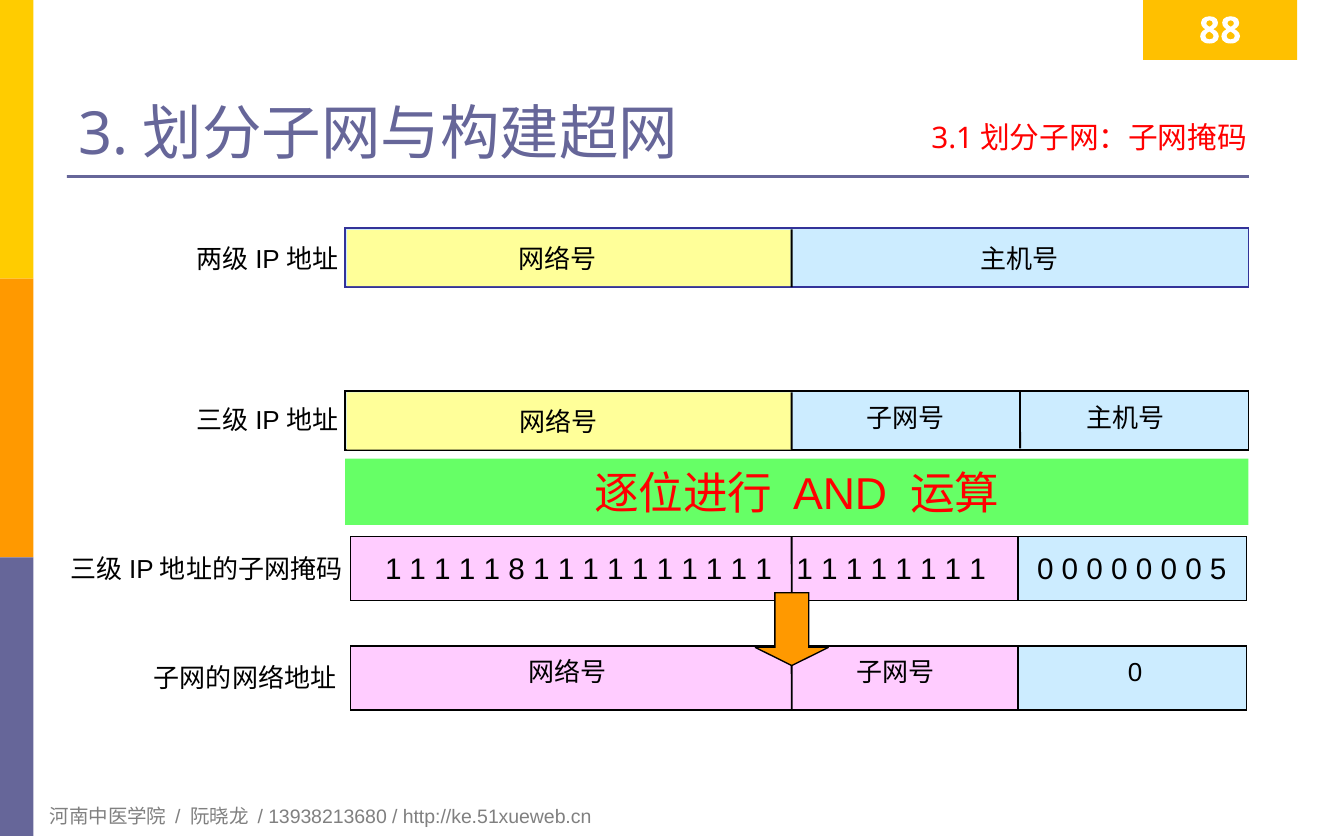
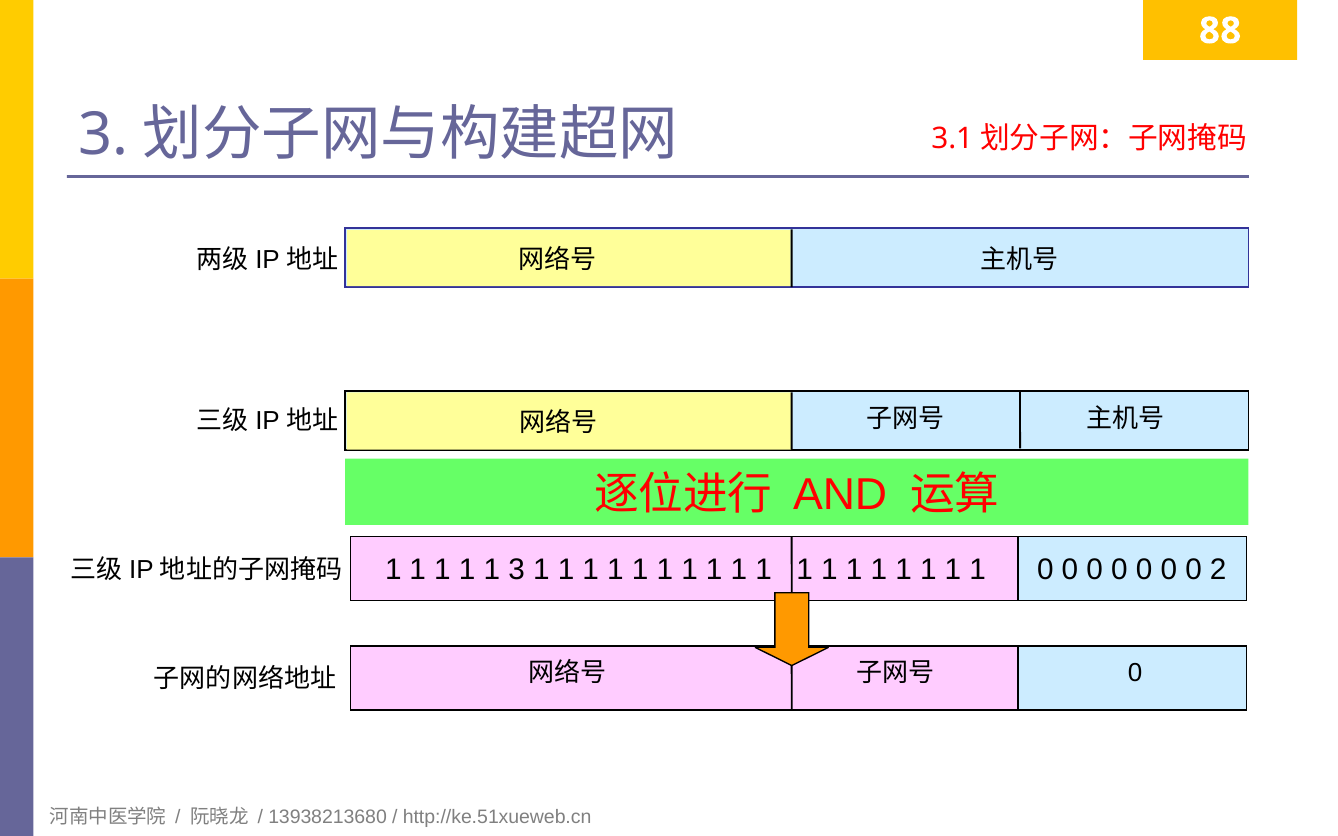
1 8: 8 -> 3 (517, 570)
5: 5 -> 2 (1218, 570)
